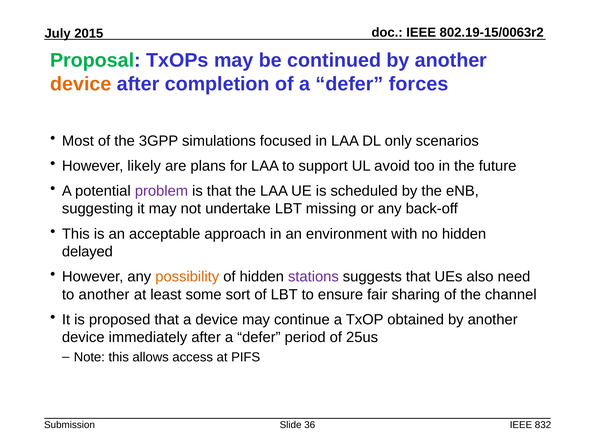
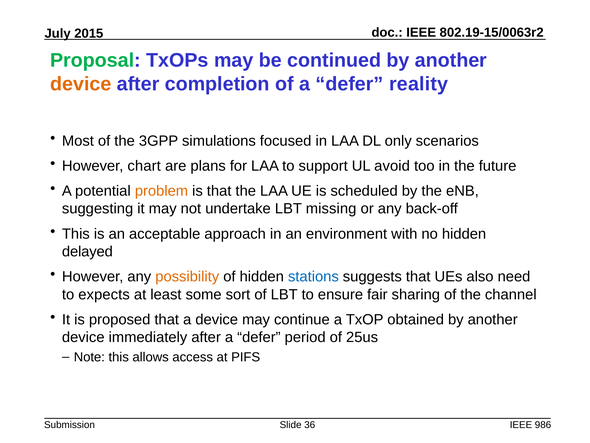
forces: forces -> reality (419, 84)
likely: likely -> chart (144, 166)
problem colour: purple -> orange (161, 191)
stations colour: purple -> blue (313, 276)
to another: another -> expects (104, 294)
832: 832 -> 986 (543, 424)
